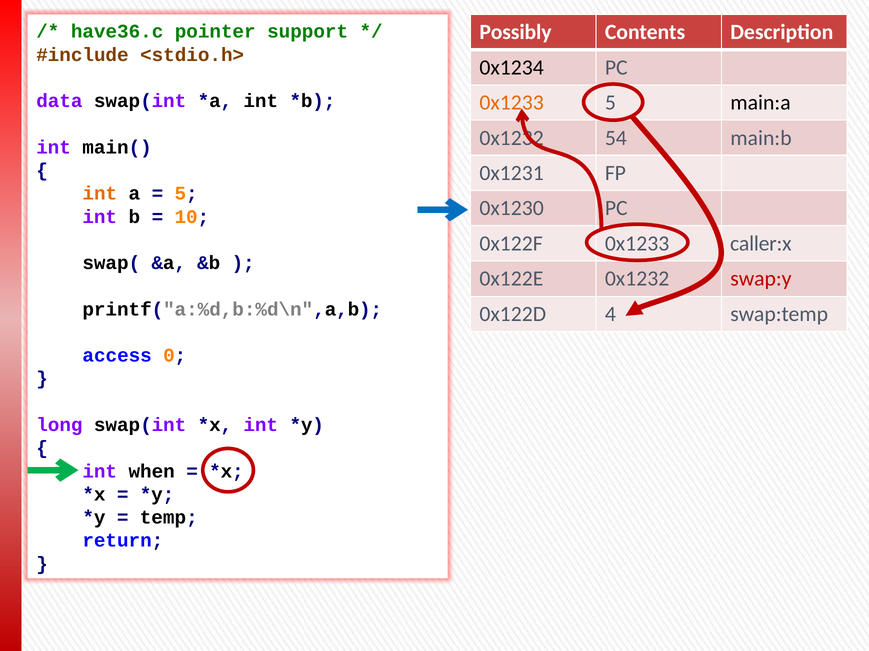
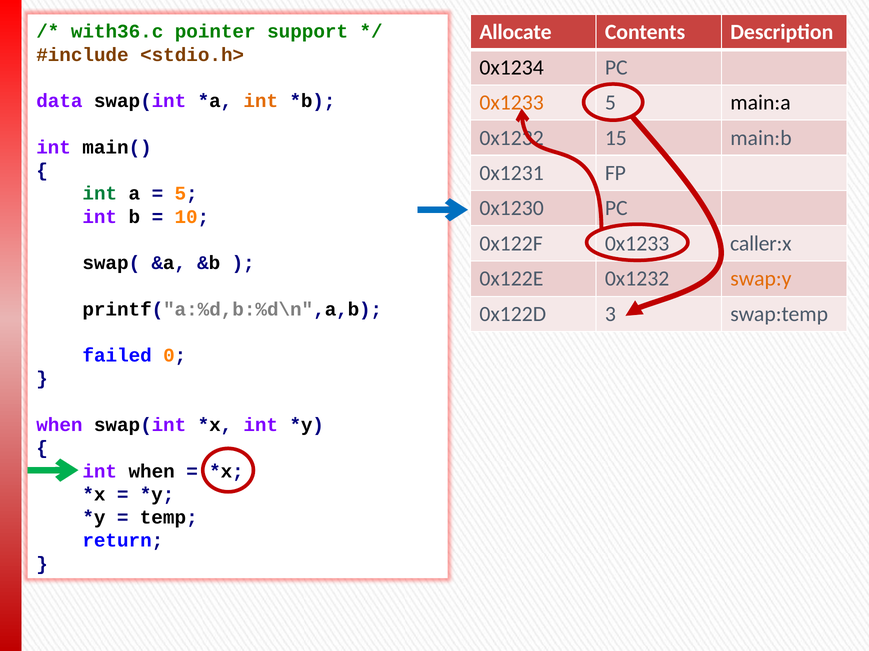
Possibly: Possibly -> Allocate (516, 32)
have36.c: have36.c -> with36.c (117, 32)
int colour: black -> orange (261, 101)
54: 54 -> 15 (616, 138)
int colour: orange -> green (100, 194)
swap:y colour: red -> orange (761, 279)
4: 4 -> 3 (610, 315)
access: access -> failed (117, 356)
long: long -> when (59, 425)
